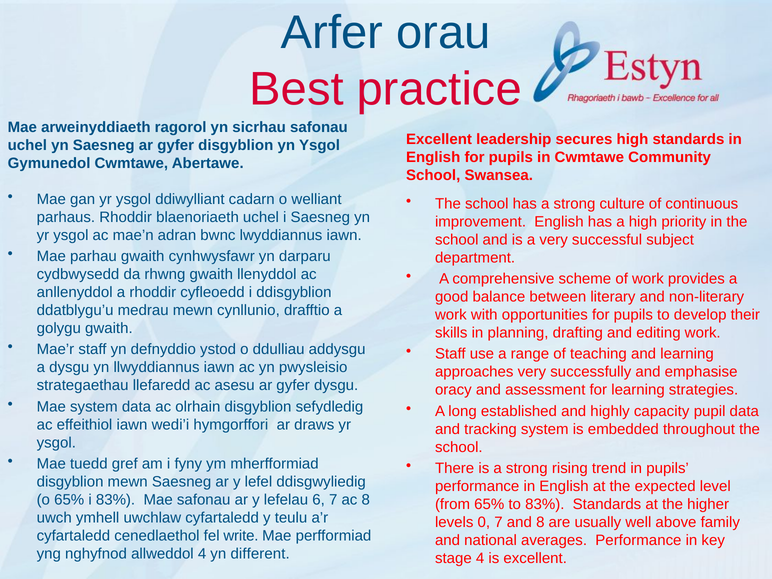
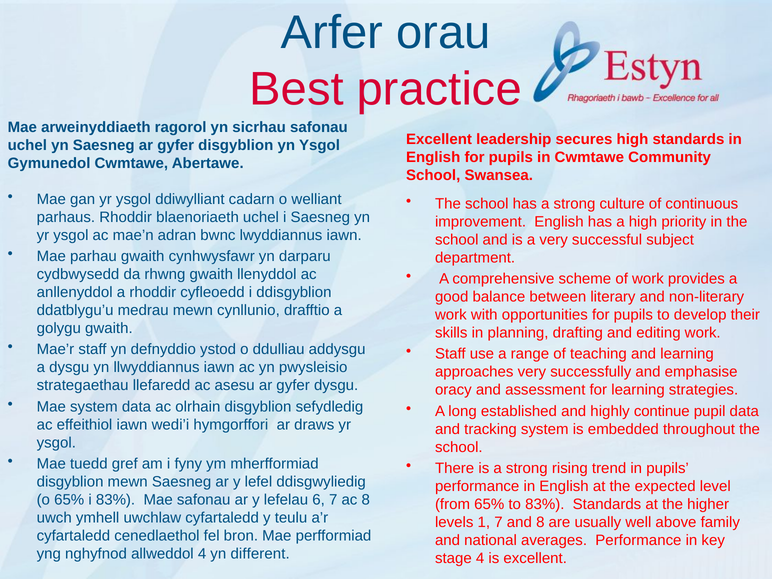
capacity: capacity -> continue (662, 411)
0: 0 -> 1 (484, 522)
write: write -> bron (241, 536)
